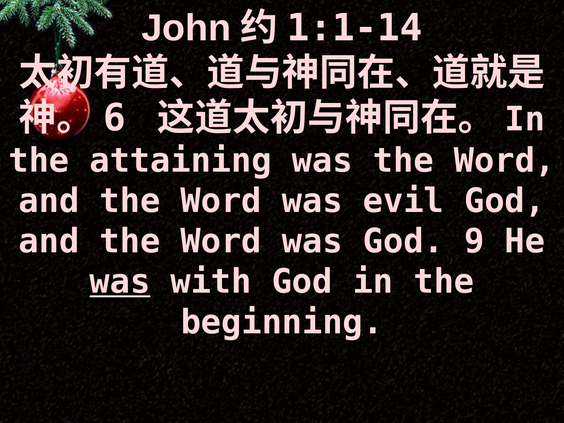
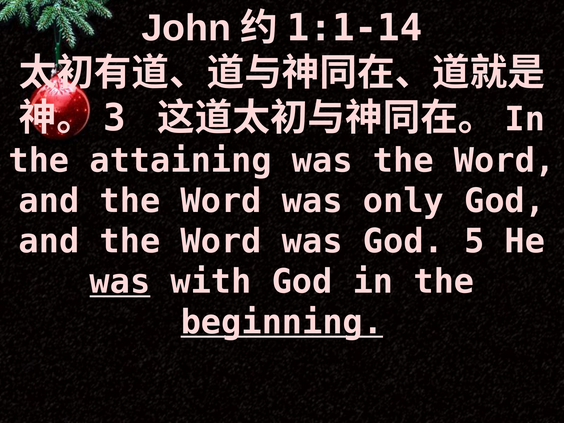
6: 6 -> 3 (114, 118)
evil: evil -> only (403, 201)
9: 9 -> 5 (474, 241)
beginning underline: none -> present (282, 322)
